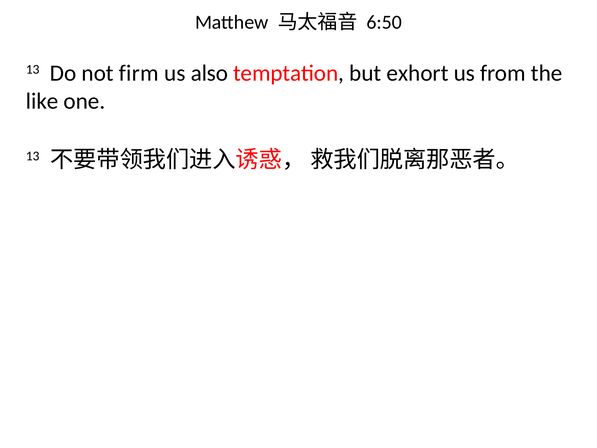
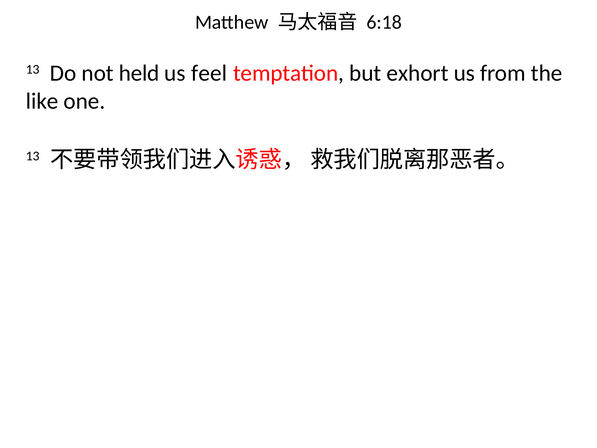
6:50: 6:50 -> 6:18 (384, 22)
firm: firm -> held (139, 73)
also: also -> feel (209, 73)
